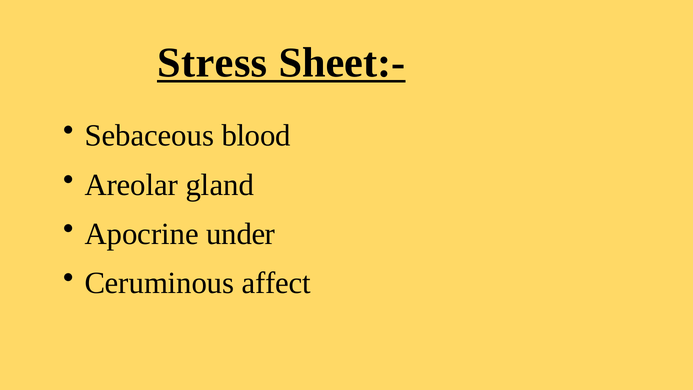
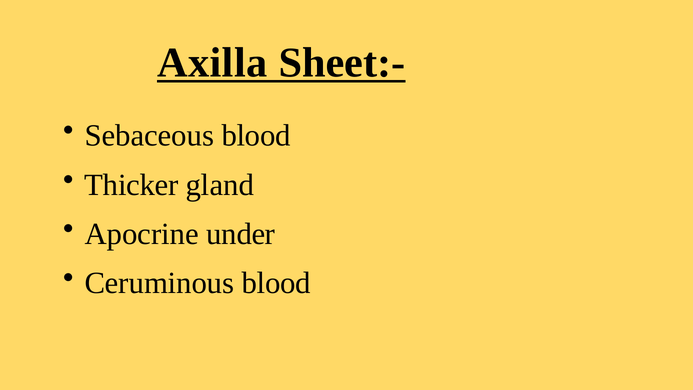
Stress: Stress -> Axilla (212, 63)
Areolar: Areolar -> Thicker (131, 185)
Ceruminous affect: affect -> blood (276, 283)
